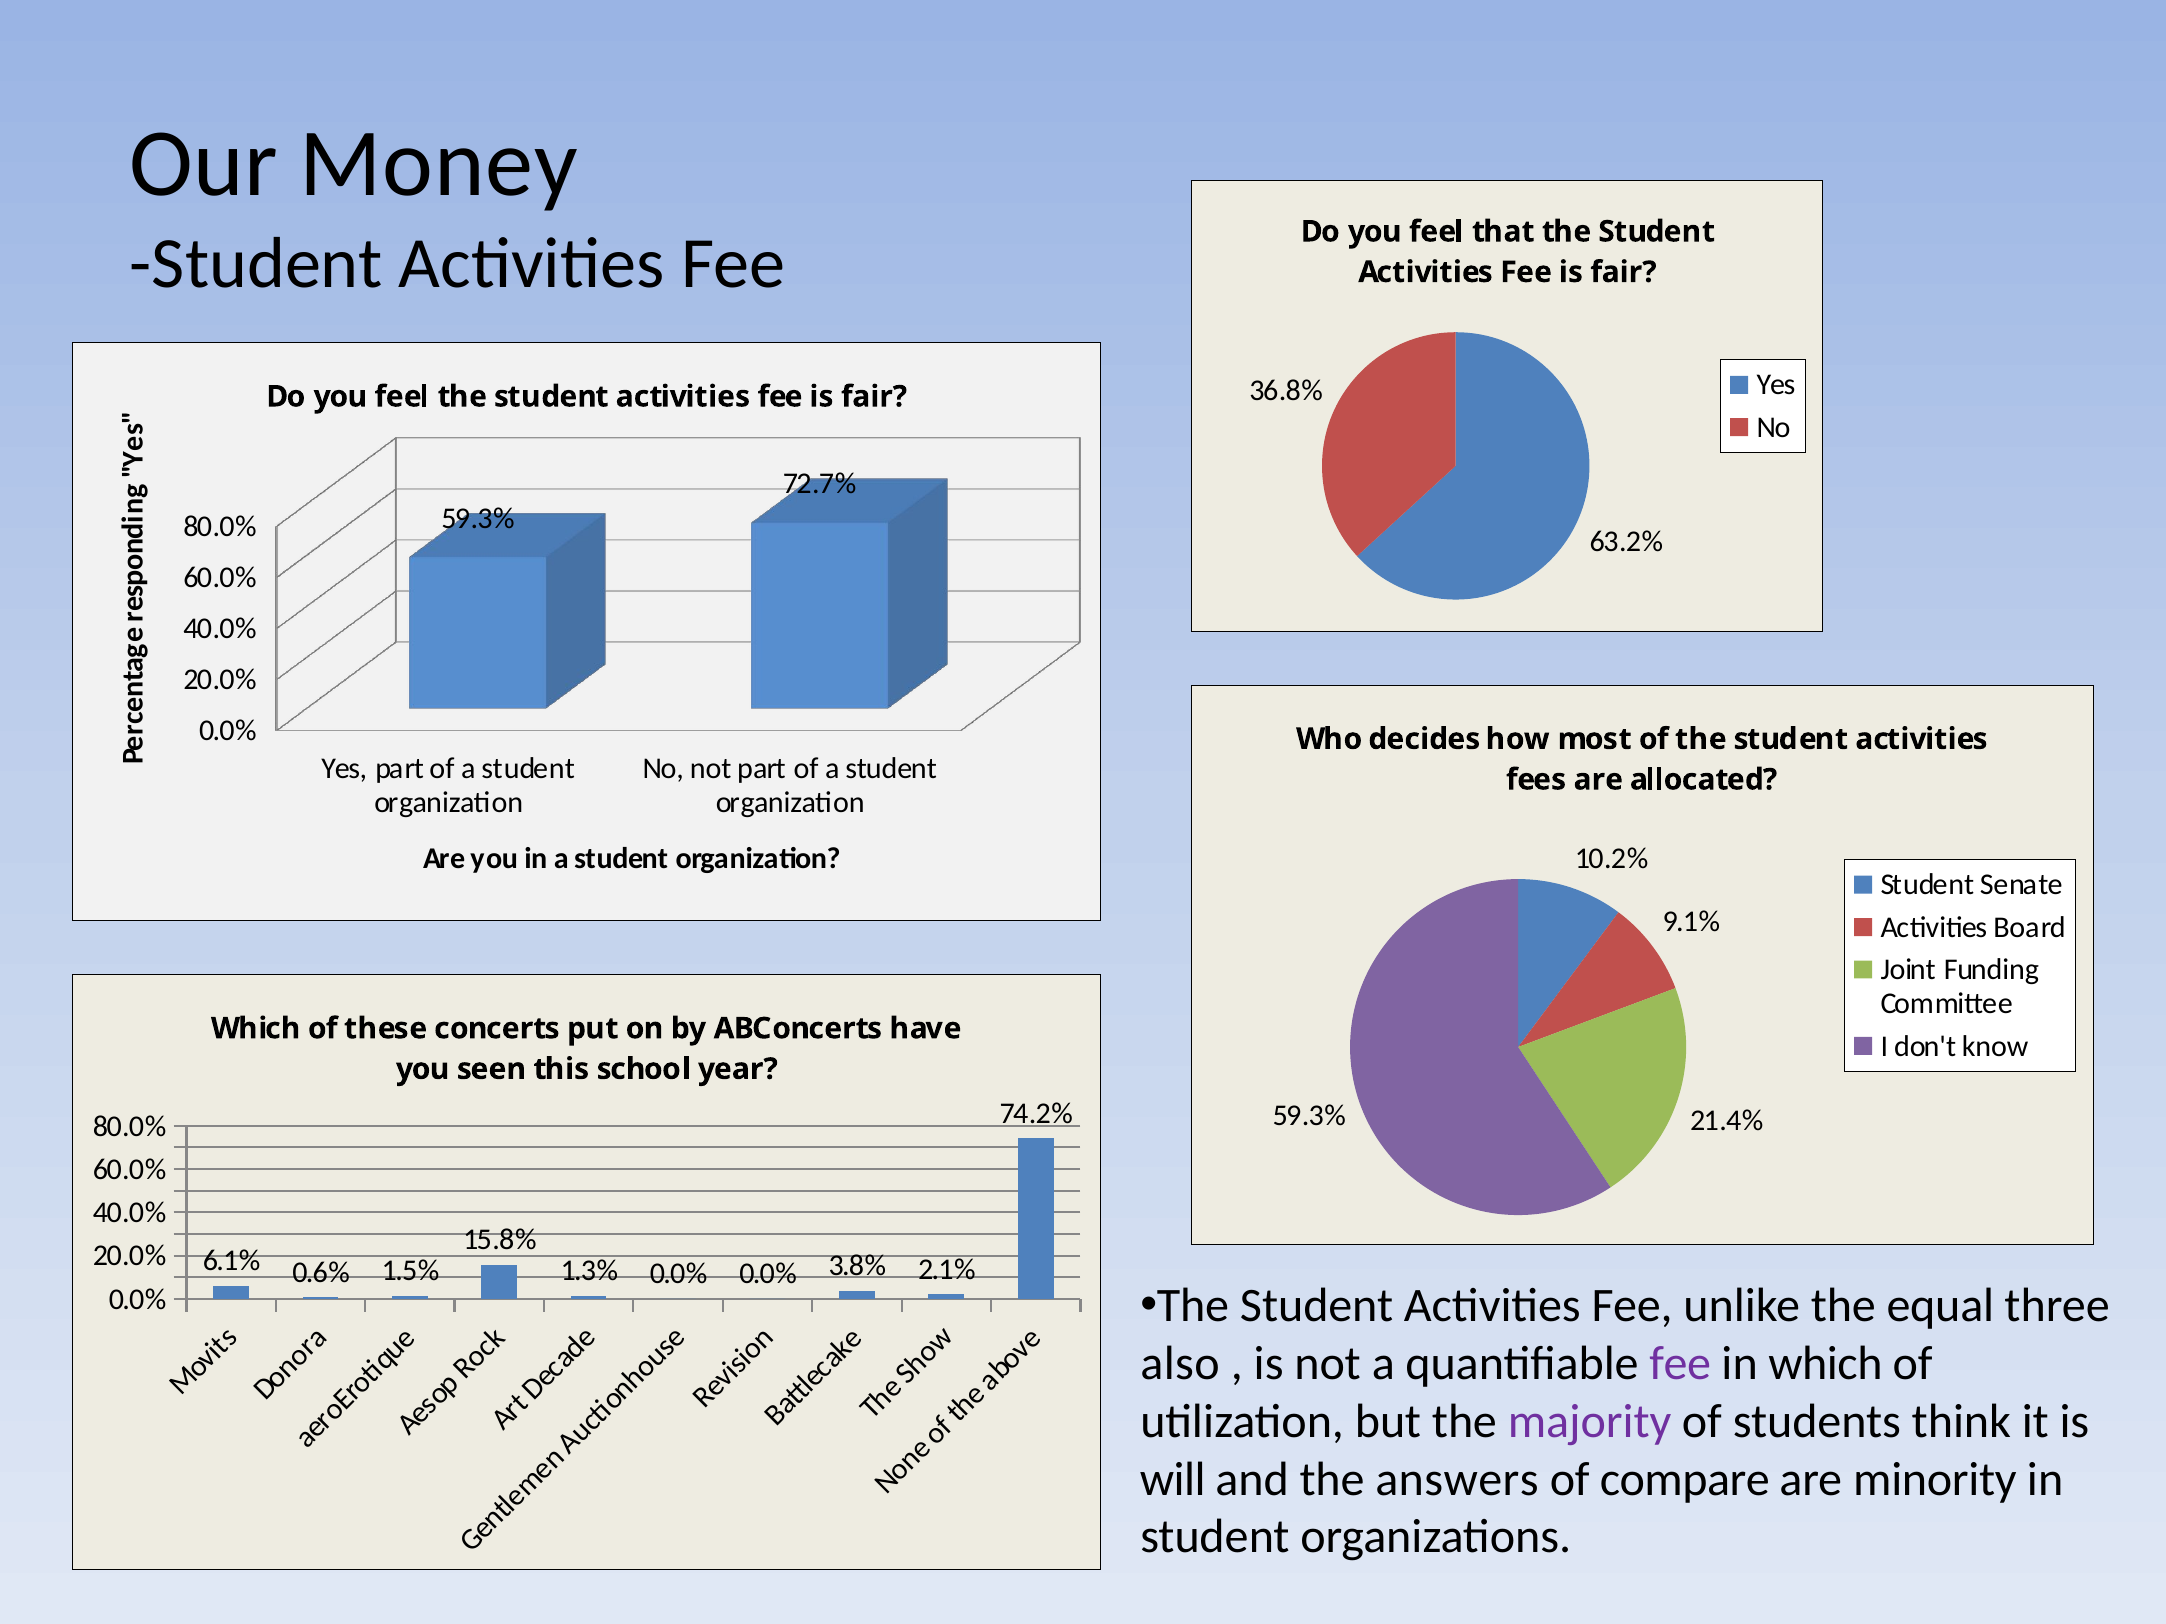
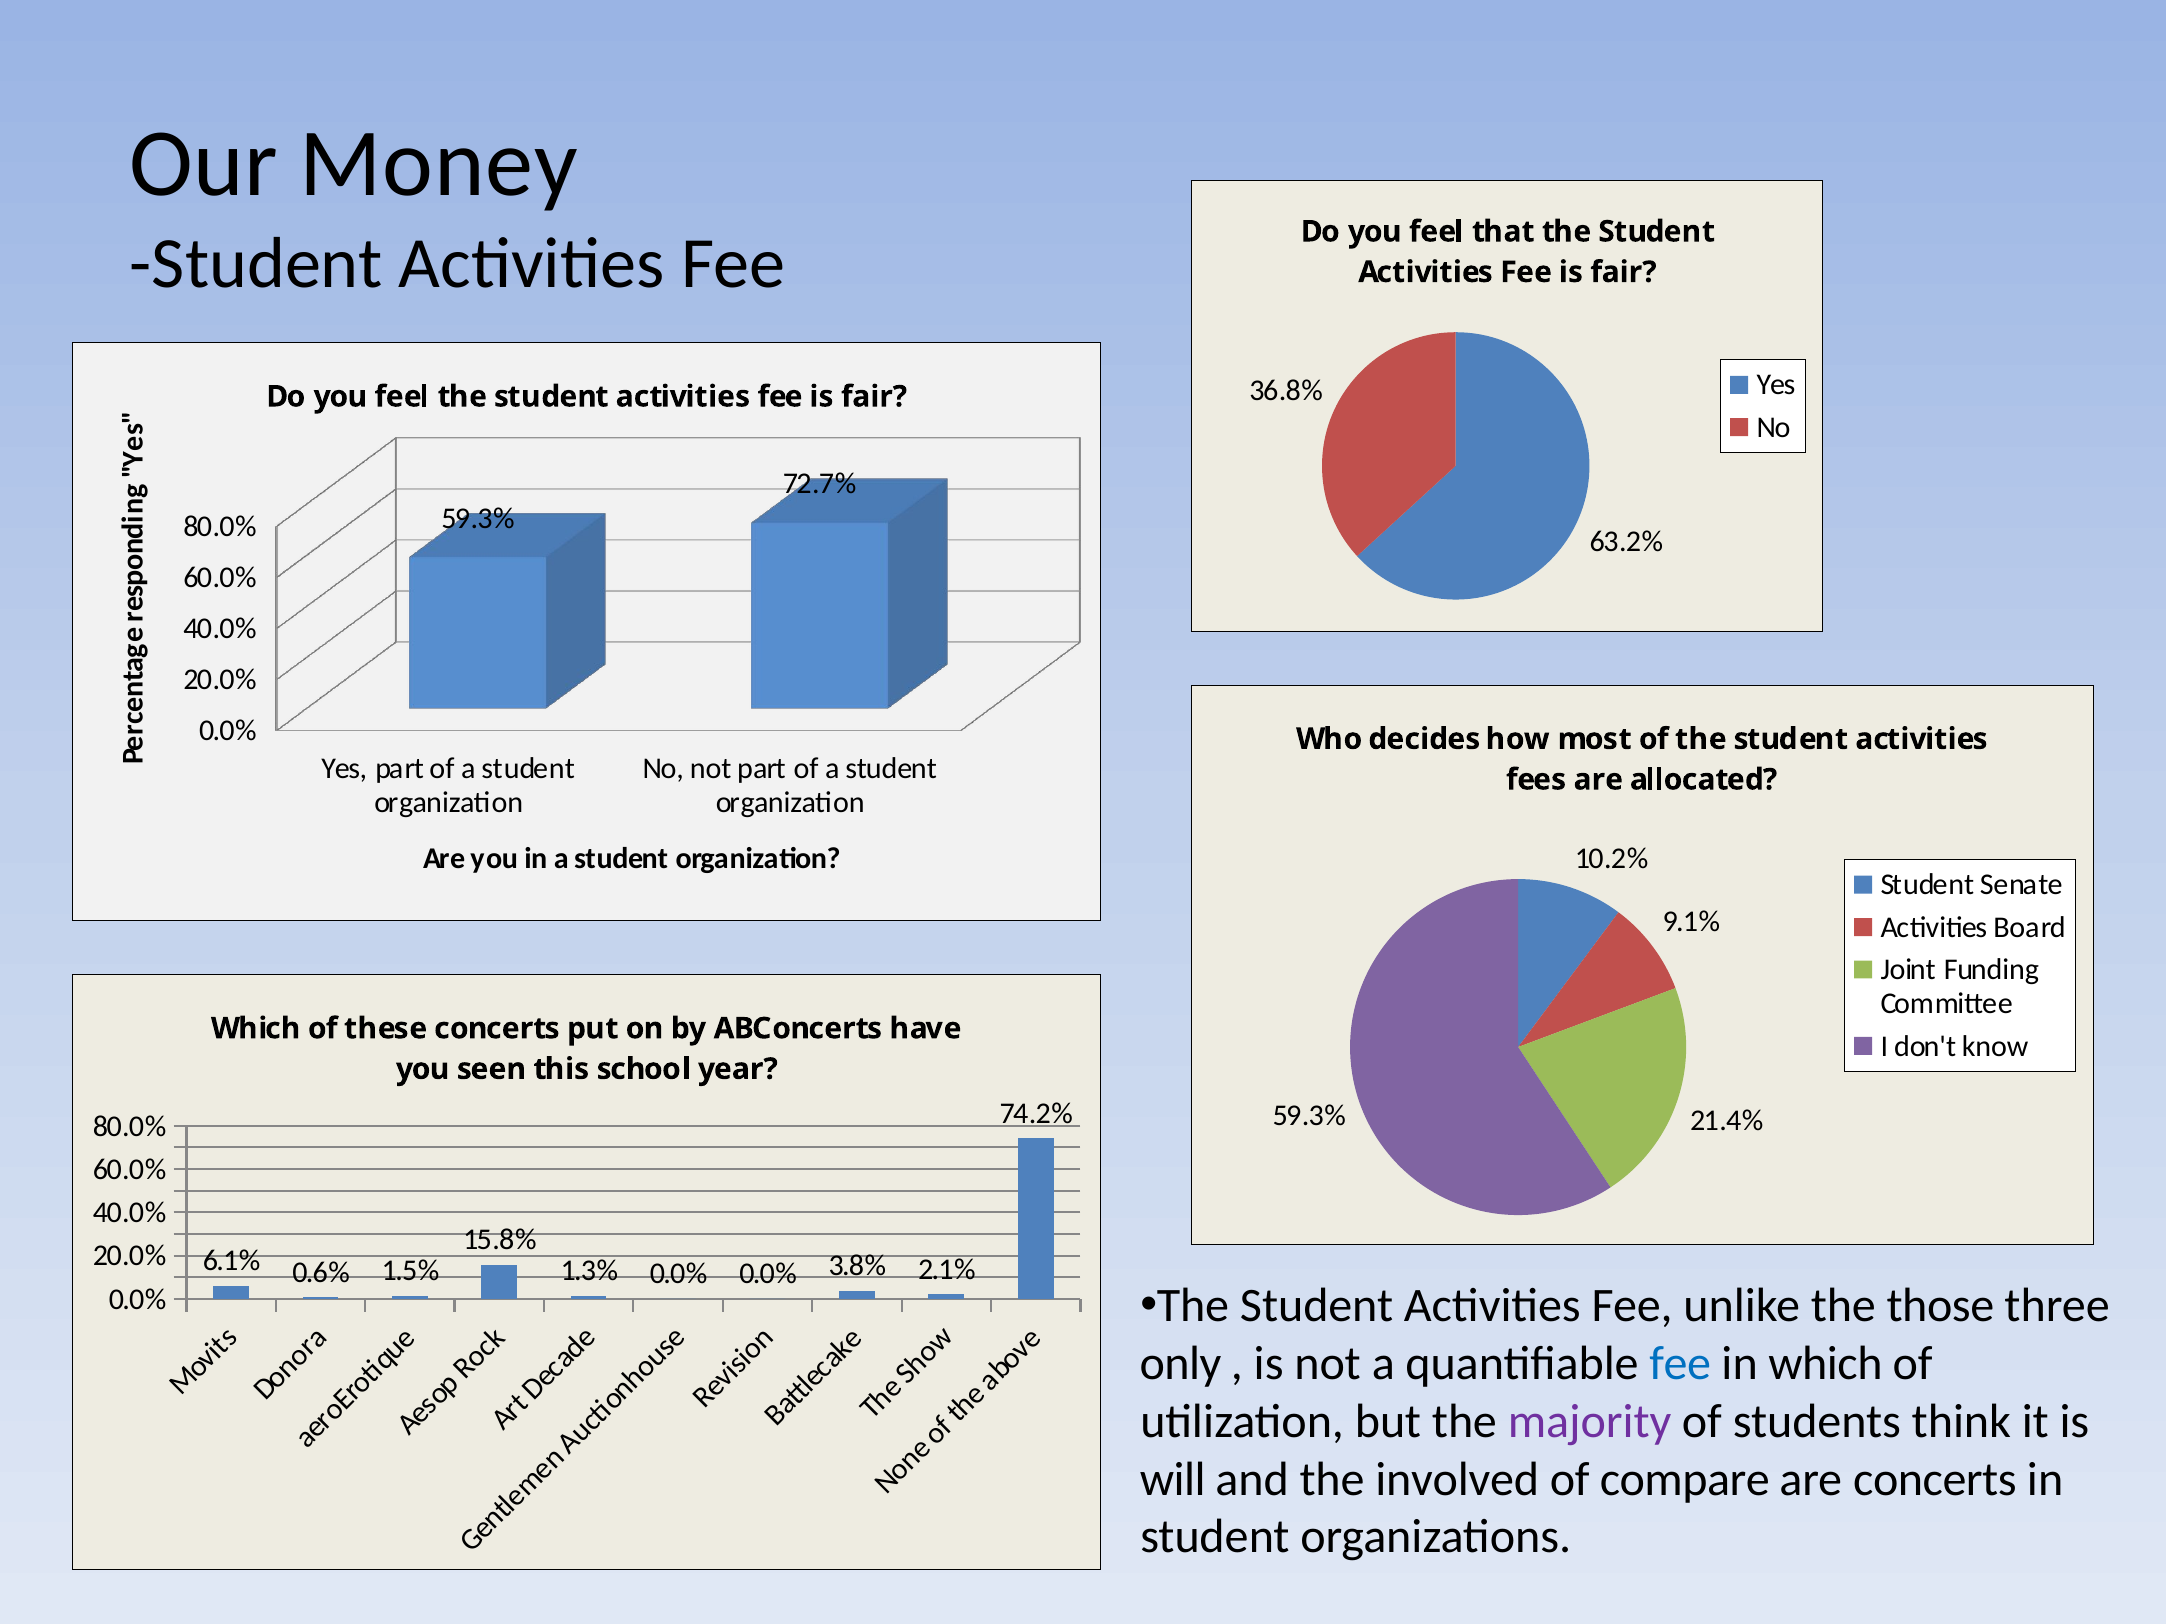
equal: equal -> those (1940, 1306)
also: also -> only (1180, 1364)
fee colour: purple -> blue (1680, 1364)
answers: answers -> involved (1457, 1480)
are minority: minority -> concerts (1935, 1480)
